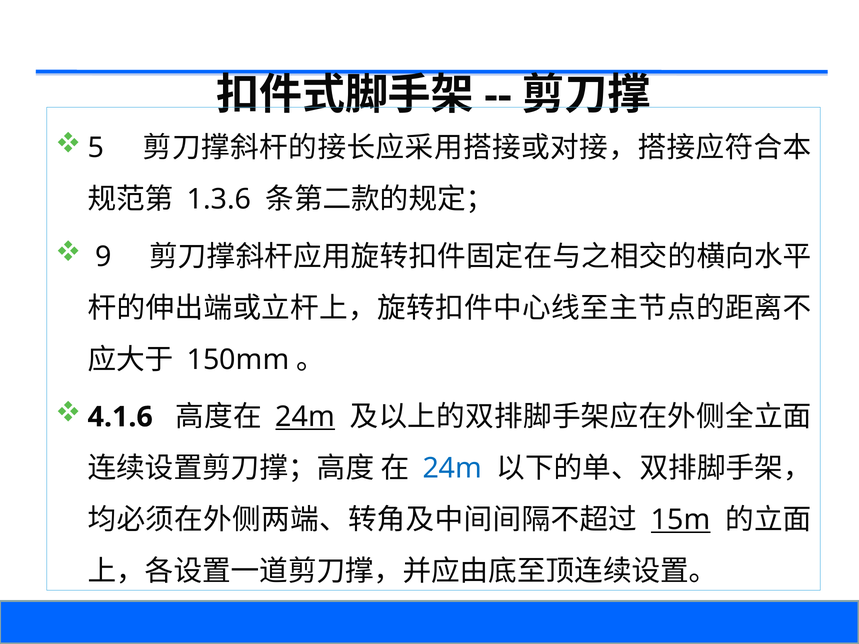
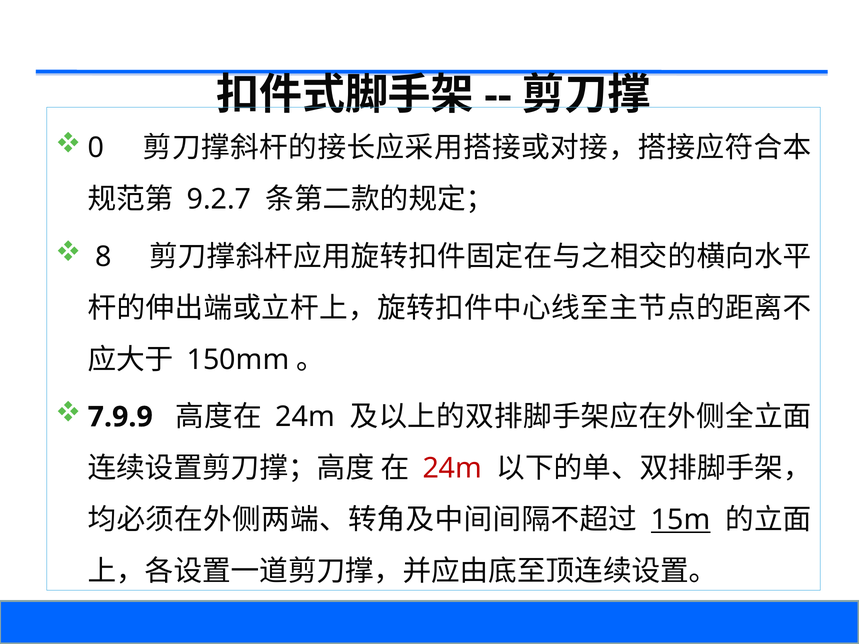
5: 5 -> 0 (96, 148)
1.3.6: 1.3.6 -> 9.2.7 (219, 199)
9: 9 -> 8 (103, 257)
4.1.6: 4.1.6 -> 7.9.9 (120, 417)
24m underline: present -> none (305, 417)
24m colour: blue -> red (452, 469)
